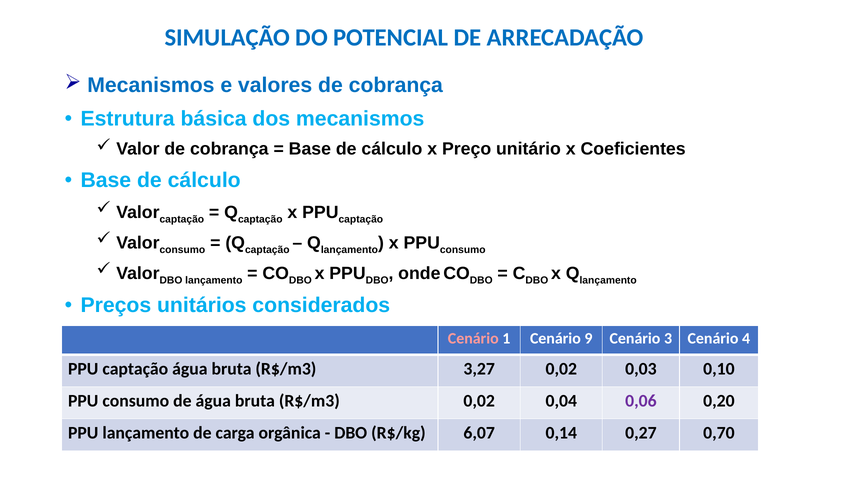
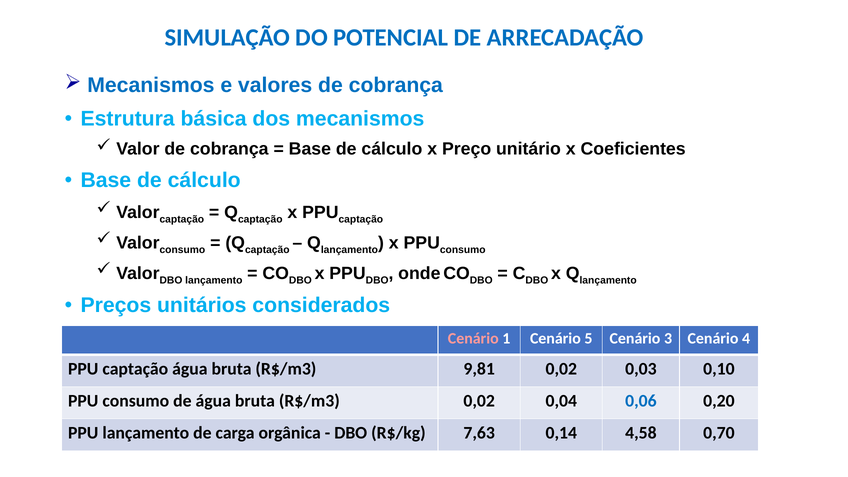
9: 9 -> 5 (588, 338)
3,27: 3,27 -> 9,81 (479, 369)
0,06 colour: purple -> blue (641, 401)
6,07: 6,07 -> 7,63 (479, 433)
0,27: 0,27 -> 4,58 (641, 433)
